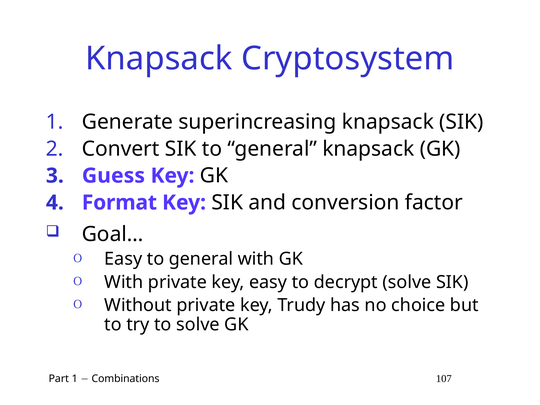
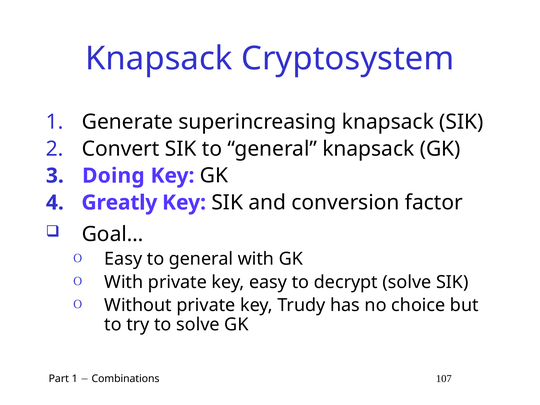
Guess: Guess -> Doing (113, 176)
Format: Format -> Greatly (119, 203)
